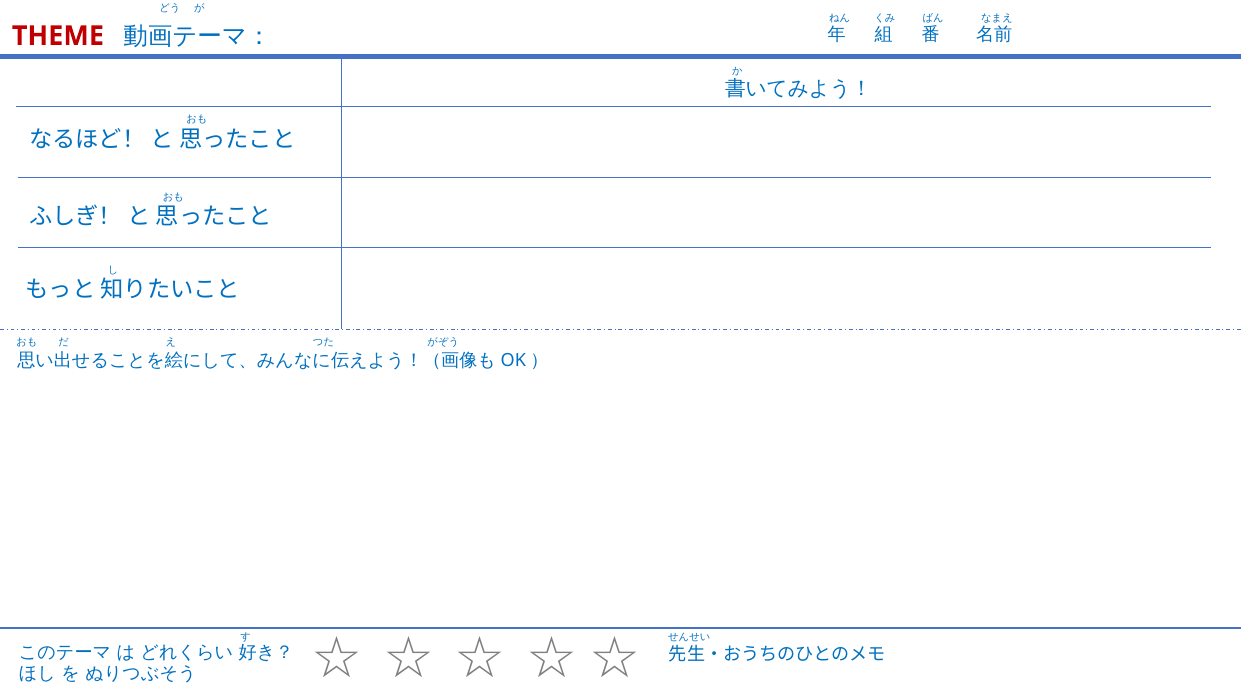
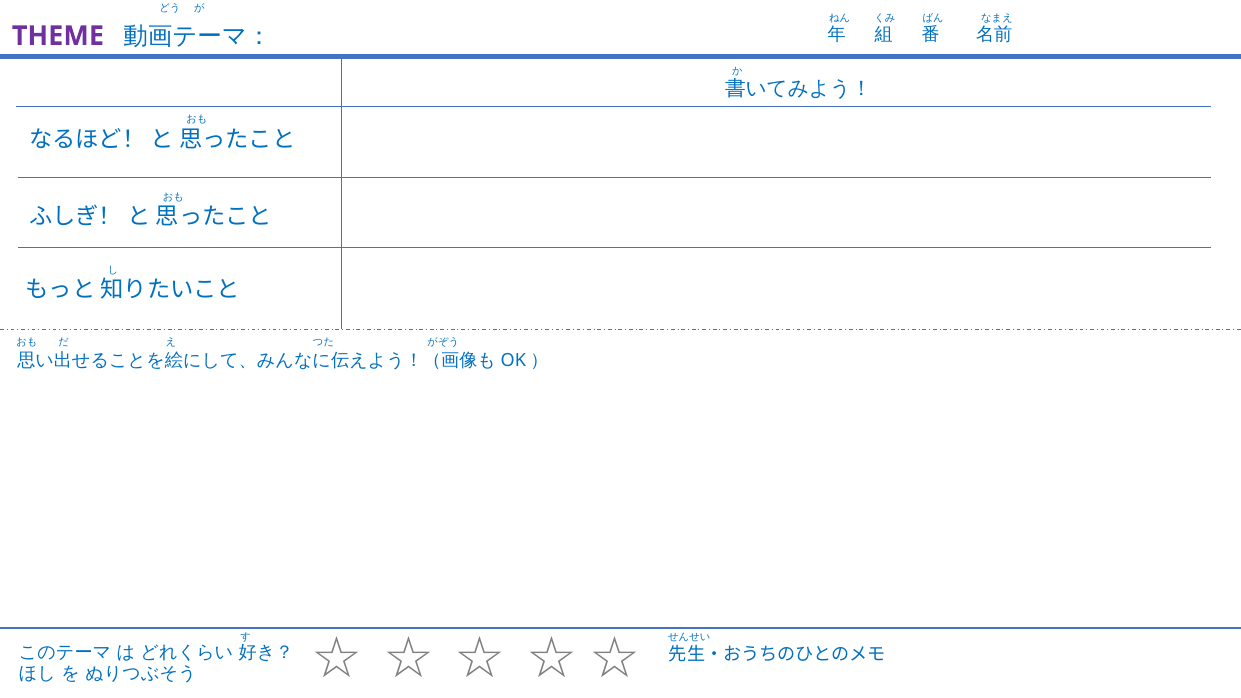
THEME colour: red -> purple (58, 36)
